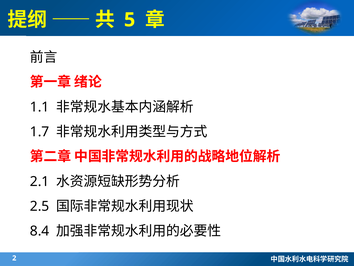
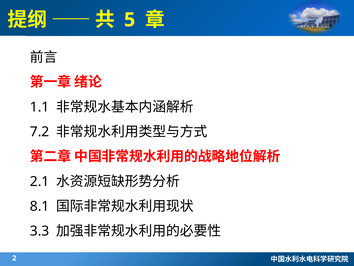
1.7: 1.7 -> 7.2 (40, 132)
2.5: 2.5 -> 8.1 (40, 206)
8.4: 8.4 -> 3.3 (40, 231)
